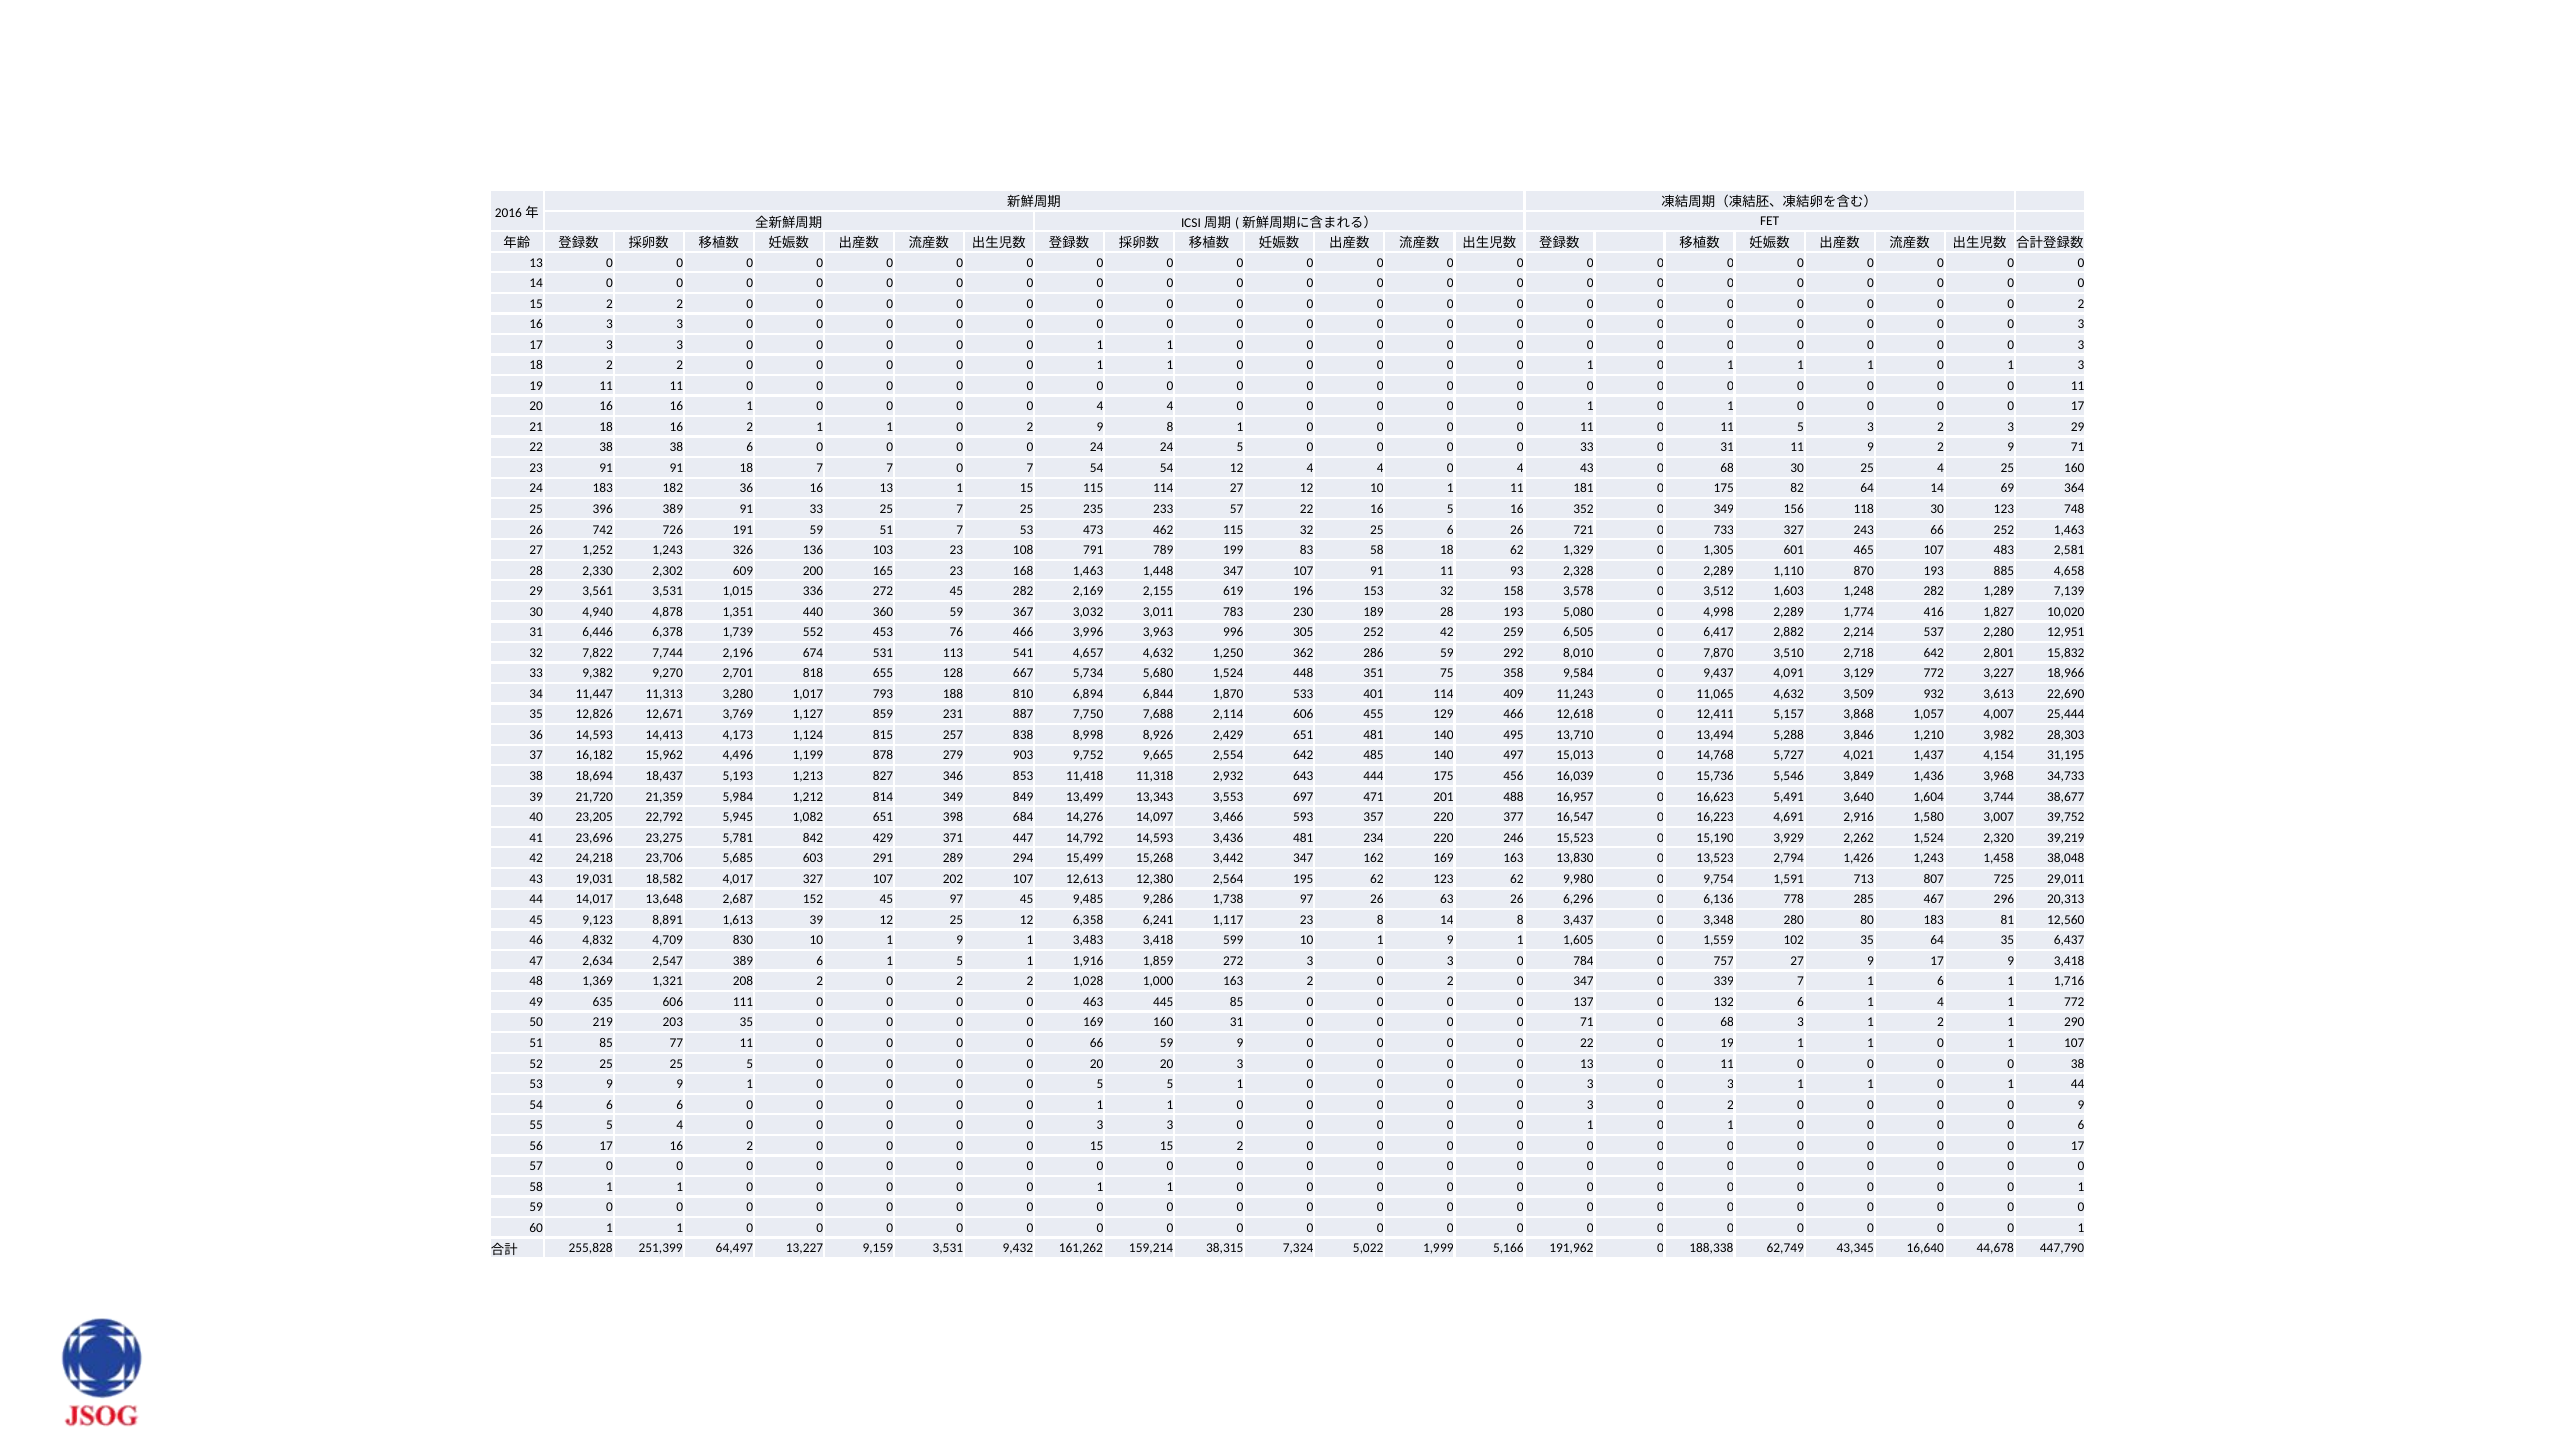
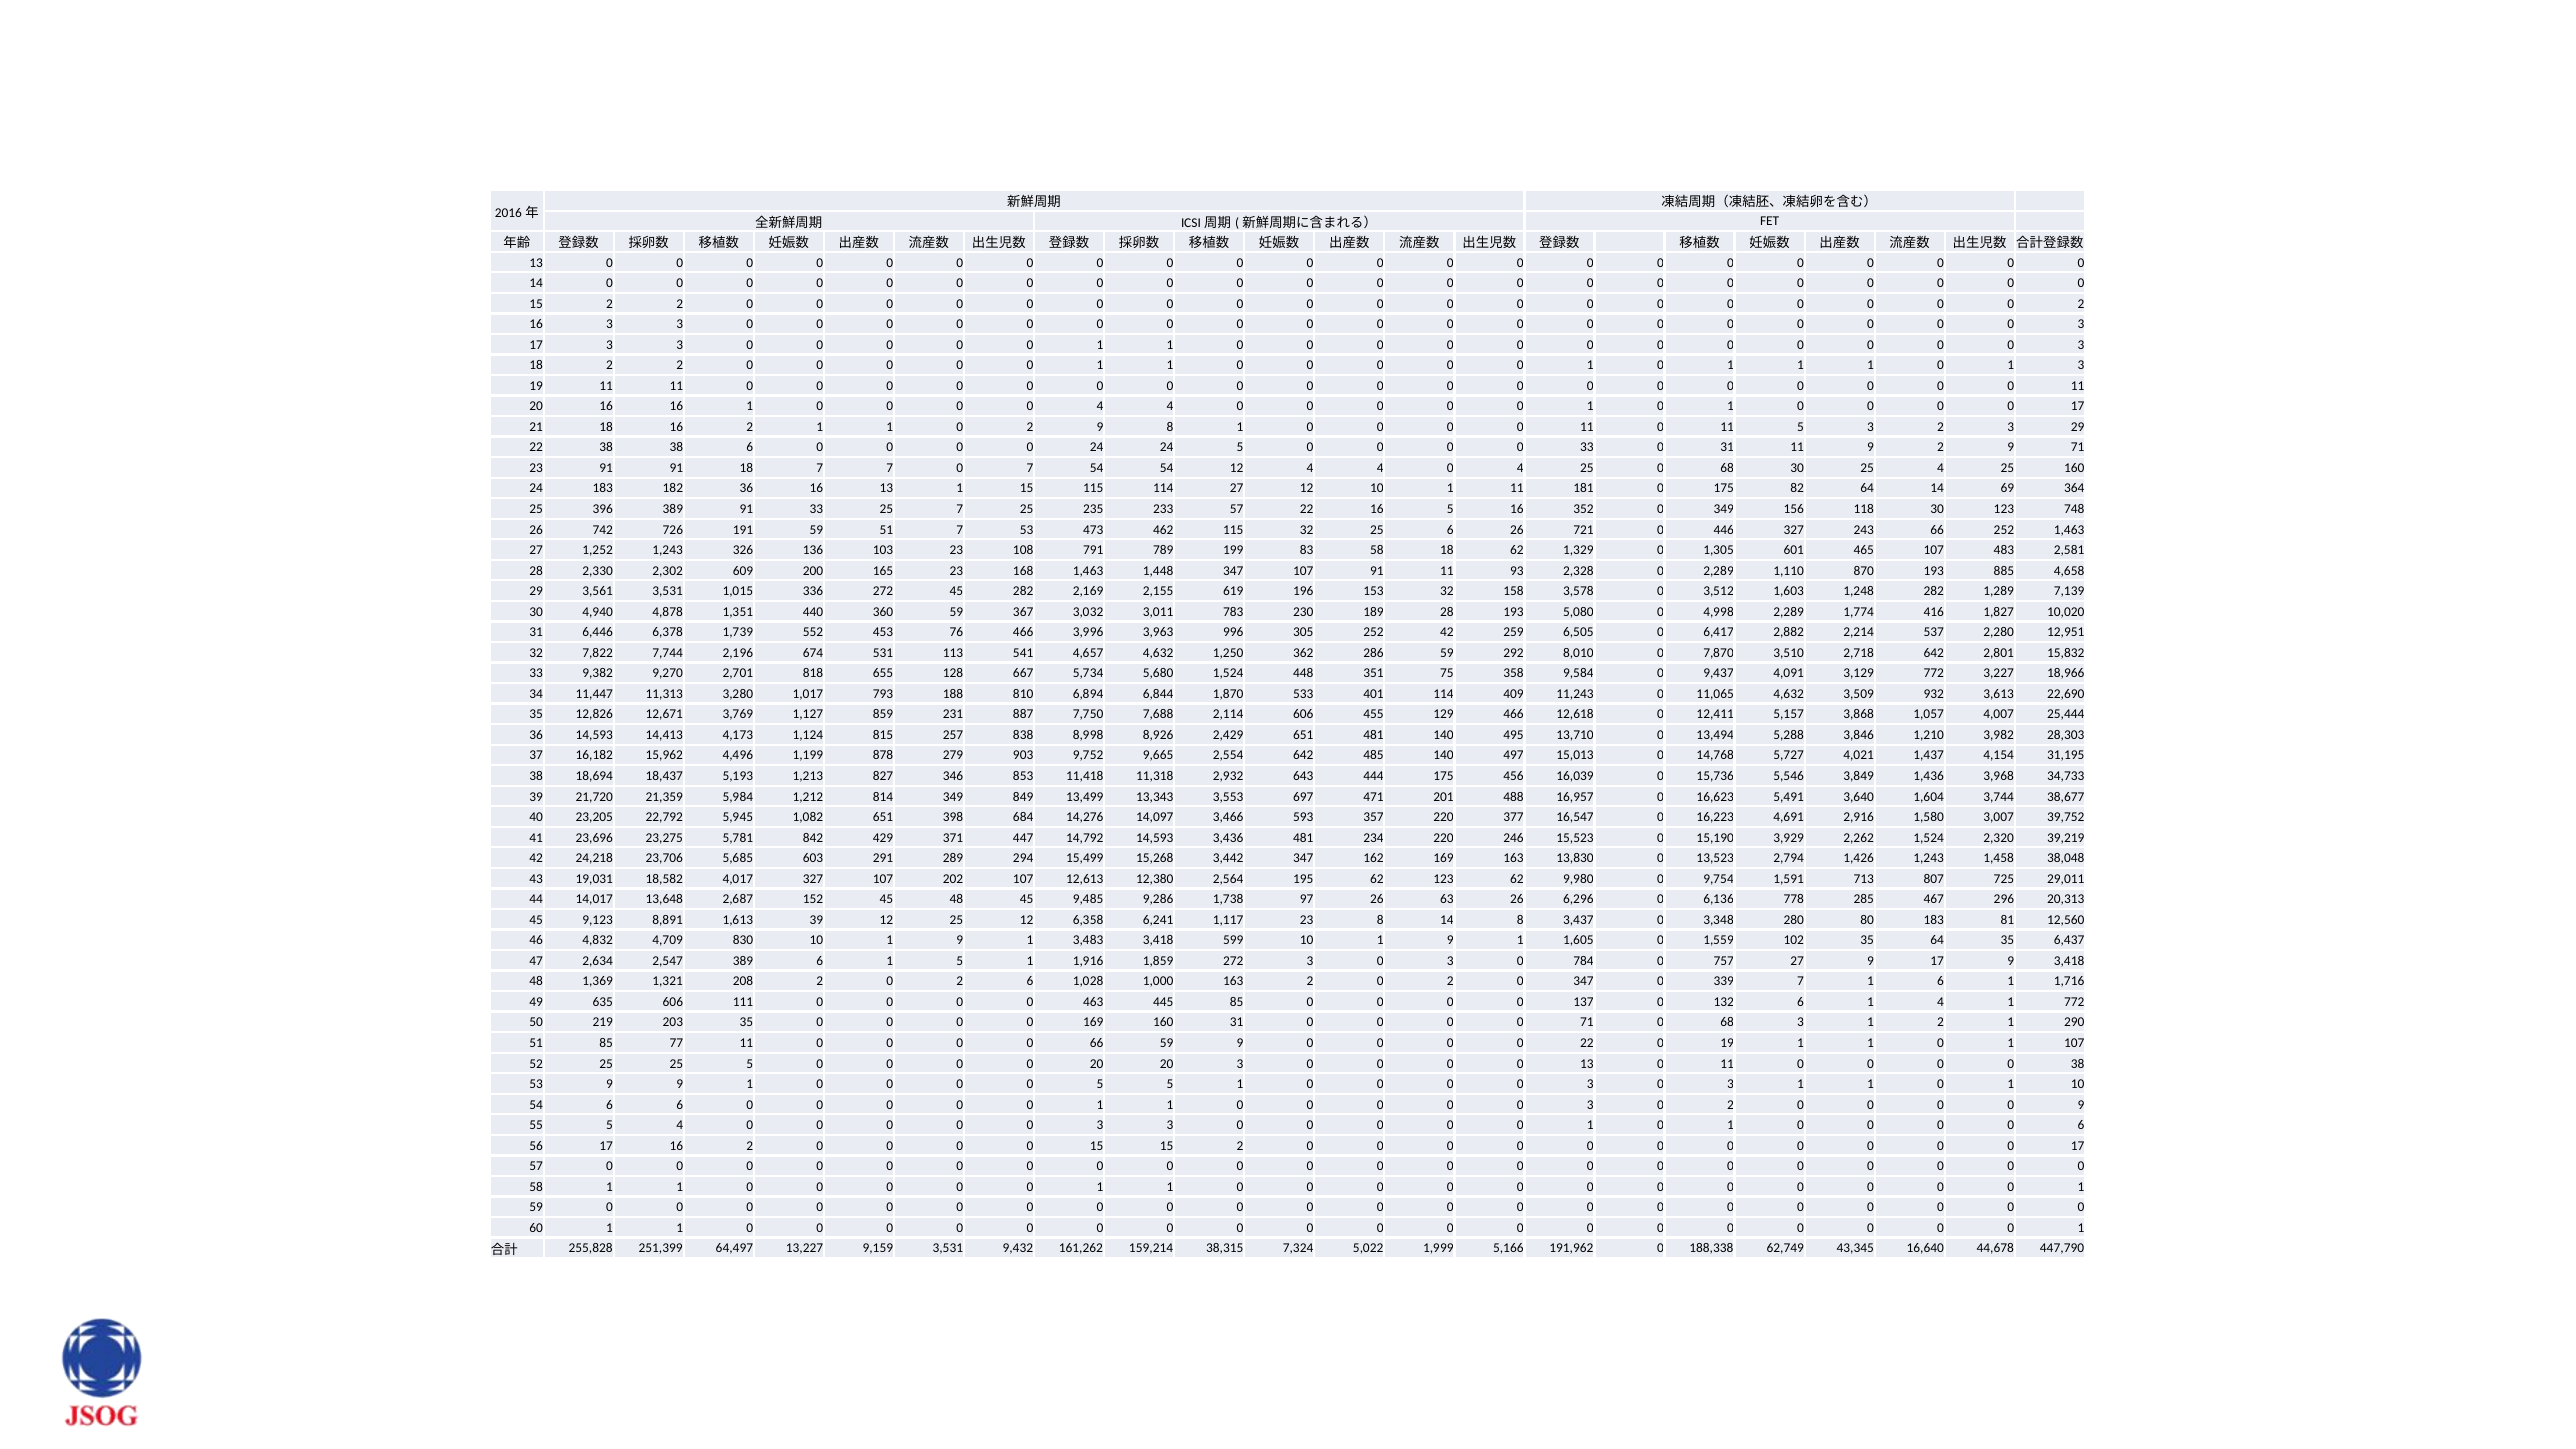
0 4 43: 43 -> 25 (1587, 468)
733: 733 -> 446 (1724, 530)
45 97: 97 -> 48 (956, 899)
0 2 2: 2 -> 6 (1030, 981)
1 44: 44 -> 10 (2078, 1084)
